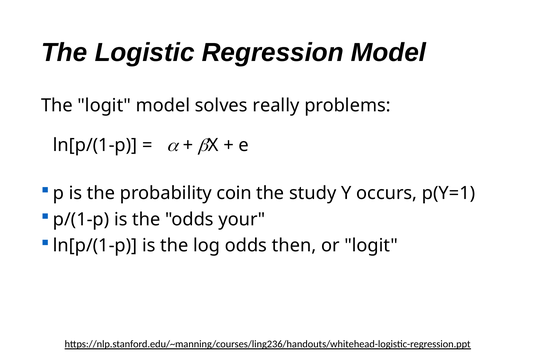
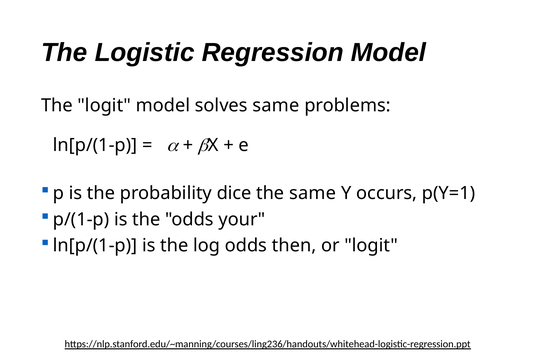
solves really: really -> same (276, 105)
coin: coin -> dice (234, 193)
the study: study -> same (313, 193)
